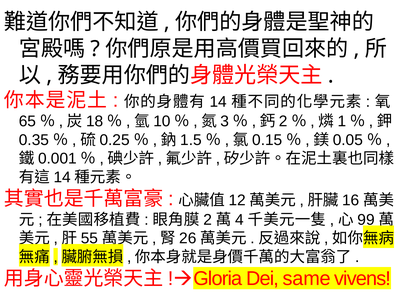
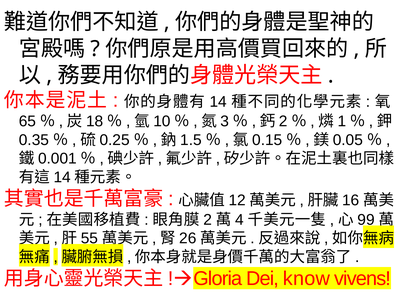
same: same -> know (306, 278)
